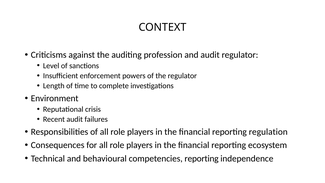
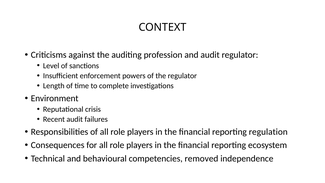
competencies reporting: reporting -> removed (201, 158)
